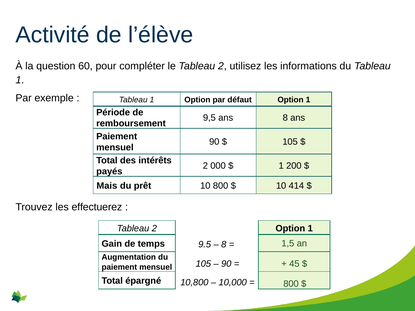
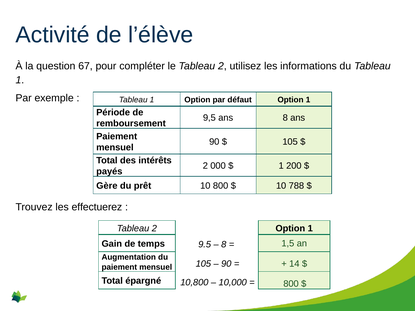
60: 60 -> 67 (85, 66)
Mais: Mais -> Gère (107, 186)
414: 414 -> 788 (296, 186)
45: 45 -> 14 (294, 264)
